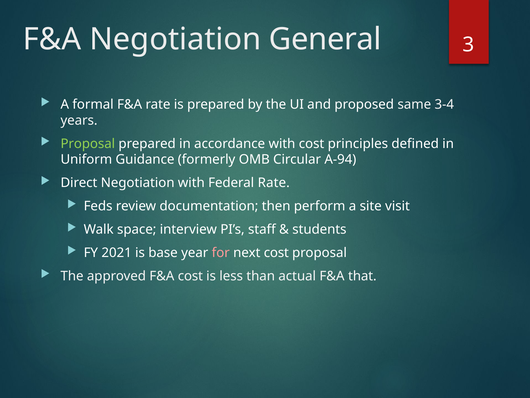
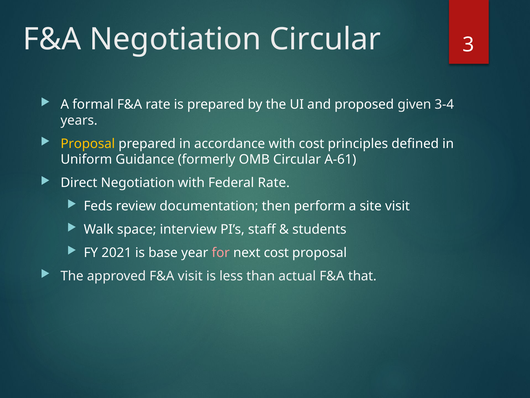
Negotiation General: General -> Circular (325, 39)
same: same -> given (414, 104)
Proposal colour: light green -> yellow (88, 143)
A-94: A-94 -> A-61 (340, 159)
F&A cost: cost -> visit (190, 276)
